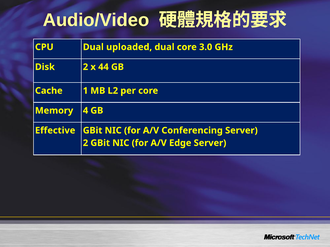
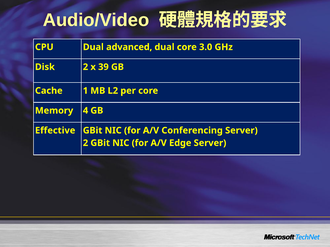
uploaded: uploaded -> advanced (129, 47)
44: 44 -> 39 (103, 67)
